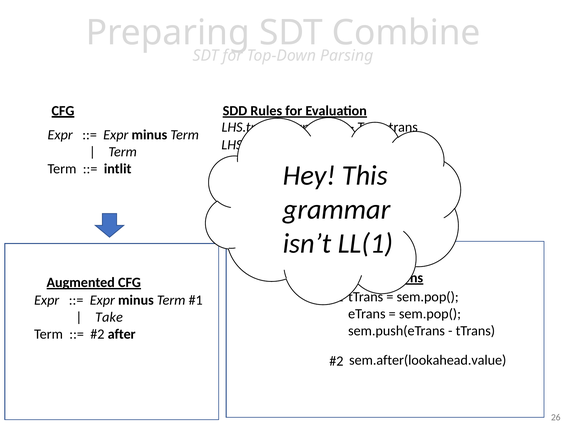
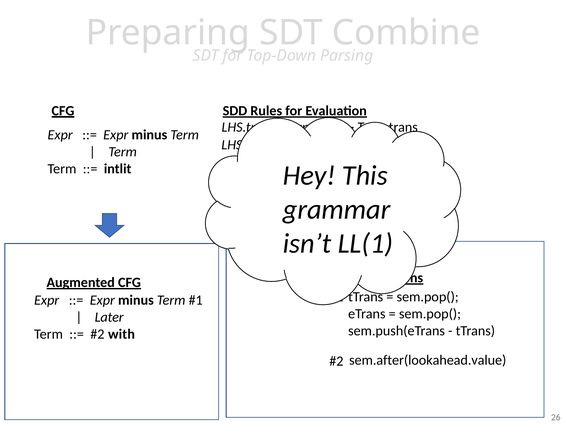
Take: Take -> Later (109, 317)
after: after -> with (121, 334)
